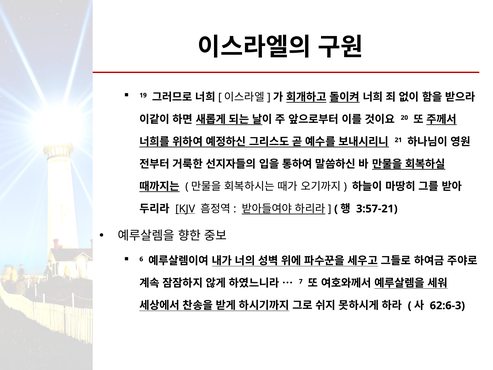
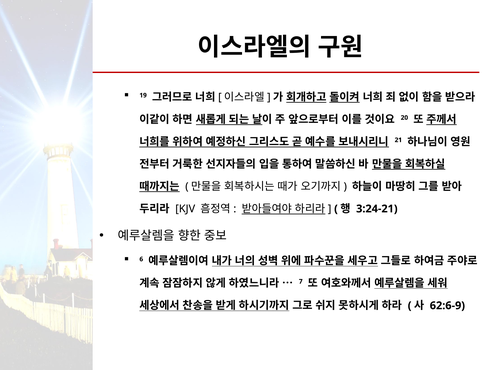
KJV underline: present -> none (185, 209)
3:57-21: 3:57-21 -> 3:24-21 (377, 209)
62:6-3: 62:6-3 -> 62:6-9 (447, 305)
